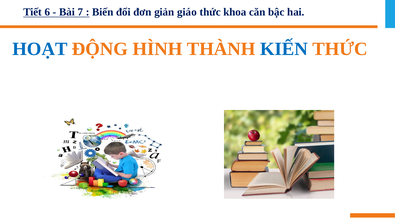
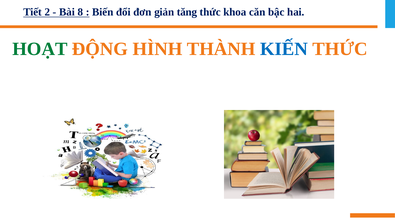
6: 6 -> 2 (47, 12)
7: 7 -> 8 (80, 12)
giáo: giáo -> tăng (187, 12)
HOẠT colour: blue -> green (40, 49)
